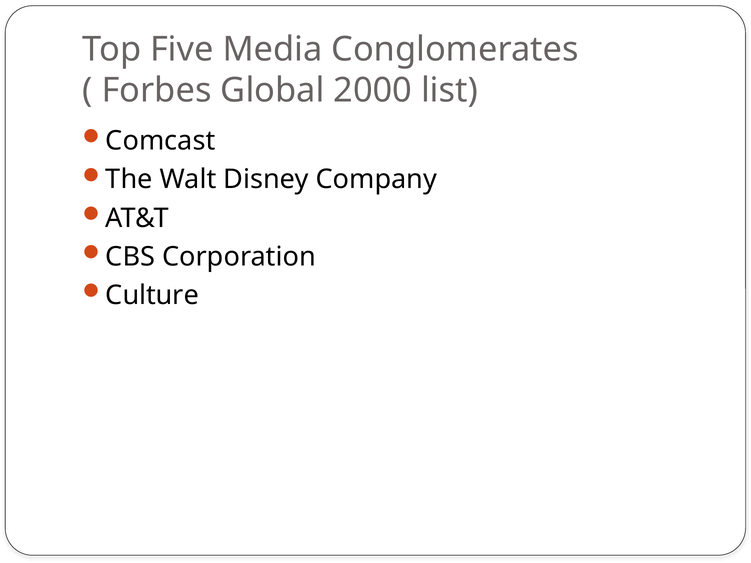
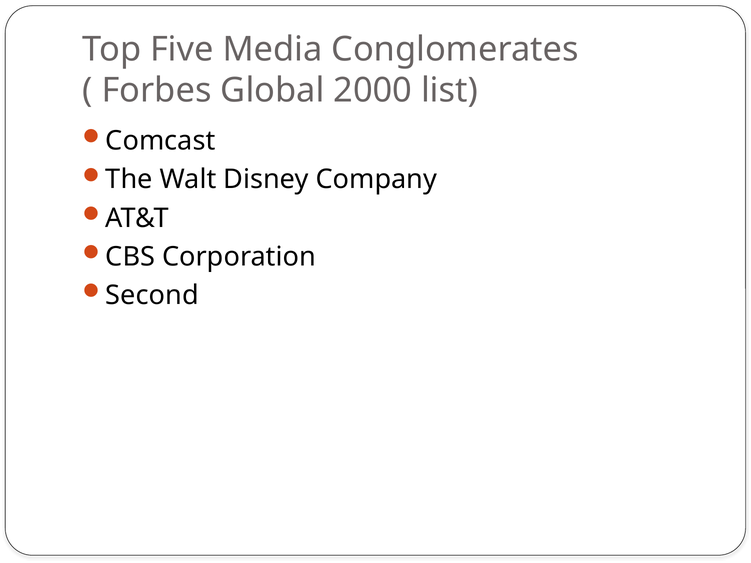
Culture: Culture -> Second (152, 296)
